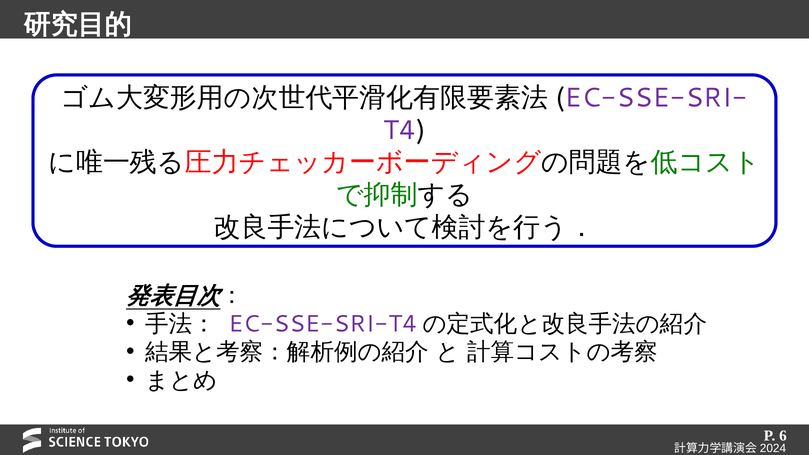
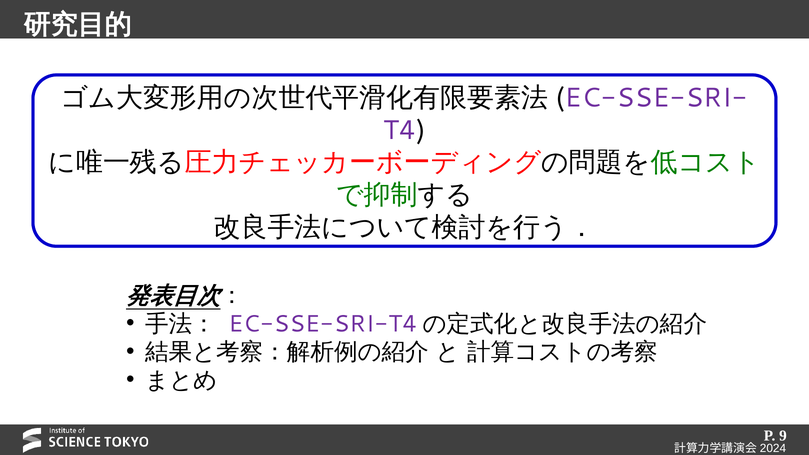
6: 6 -> 9 (783, 436)
